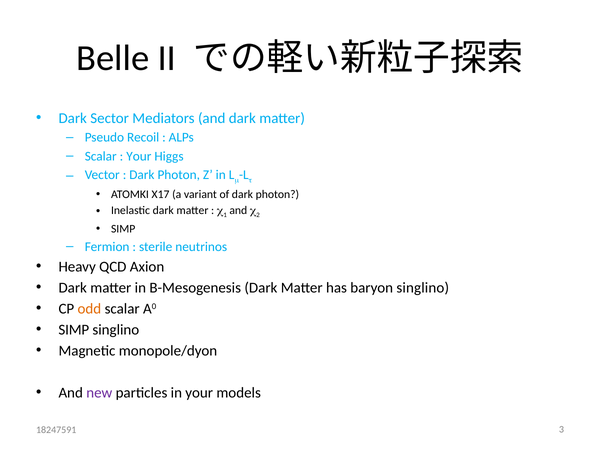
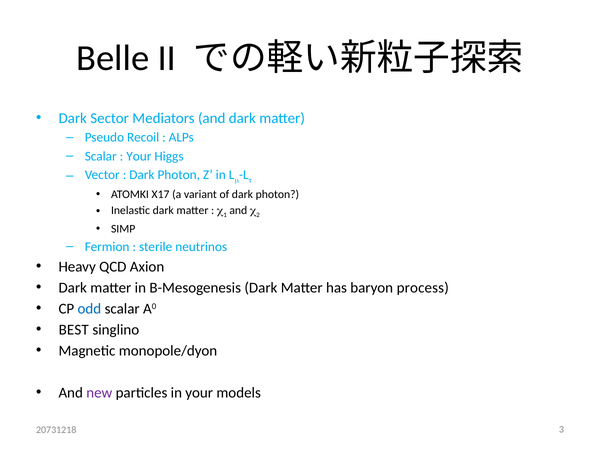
baryon singlino: singlino -> process (423, 288)
odd colour: orange -> blue (89, 309)
SIMP: SIMP -> BEST (74, 330)
18247591: 18247591 -> 20731218 (56, 430)
